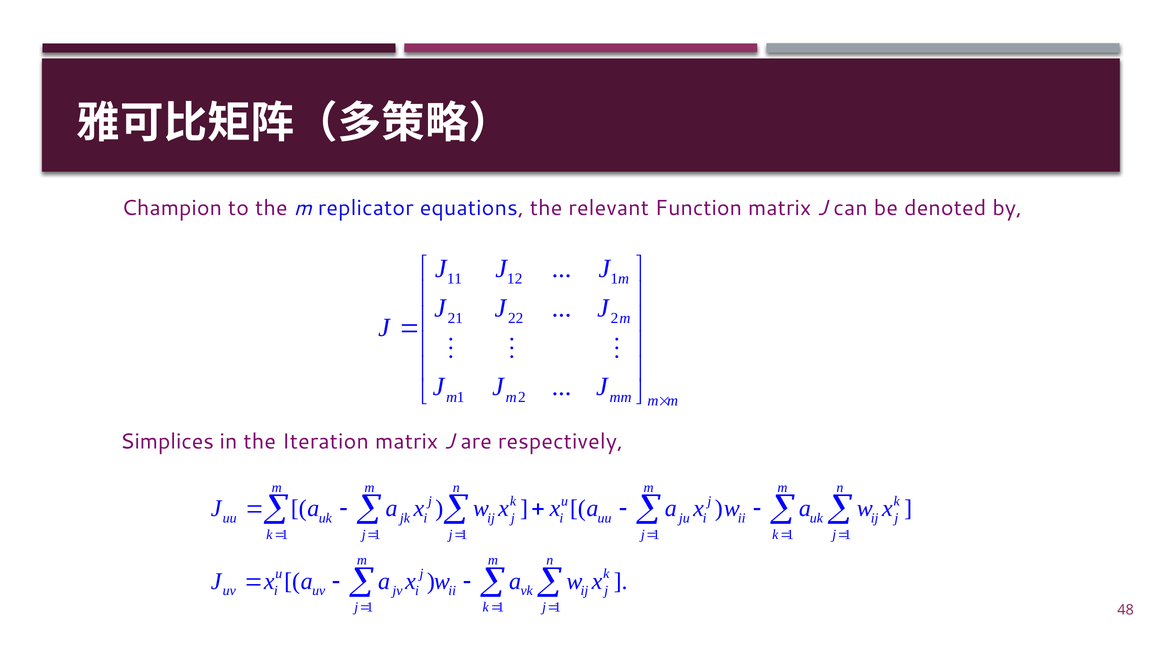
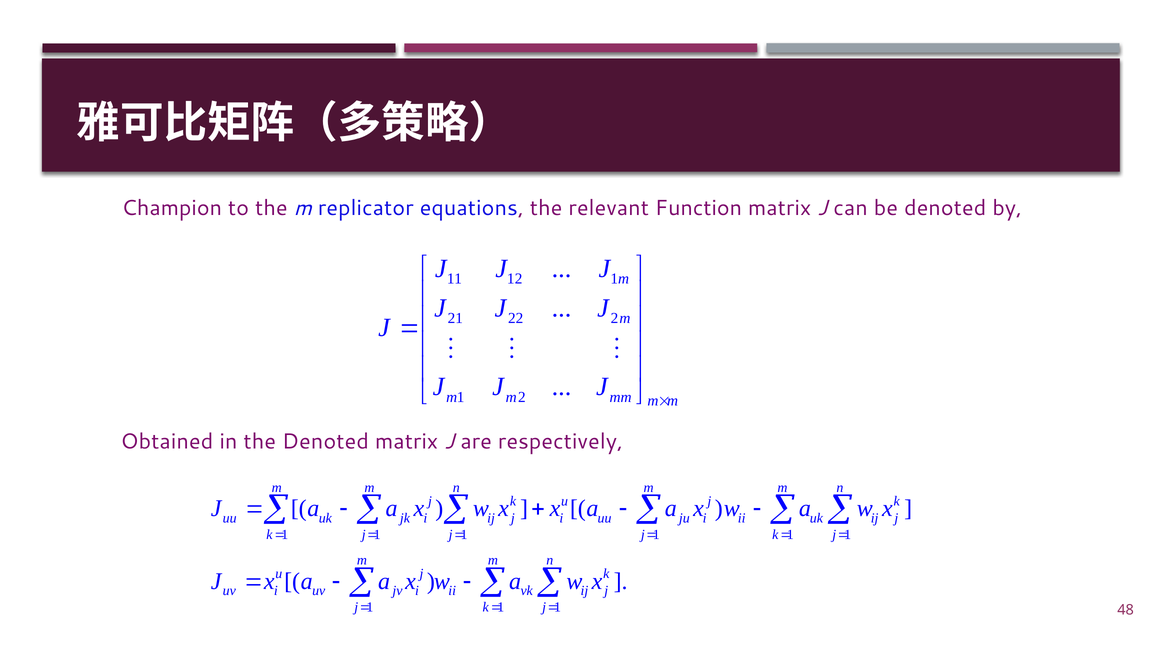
Simplices: Simplices -> Obtained (167, 442)
the Iteration: Iteration -> Denoted (325, 442)
